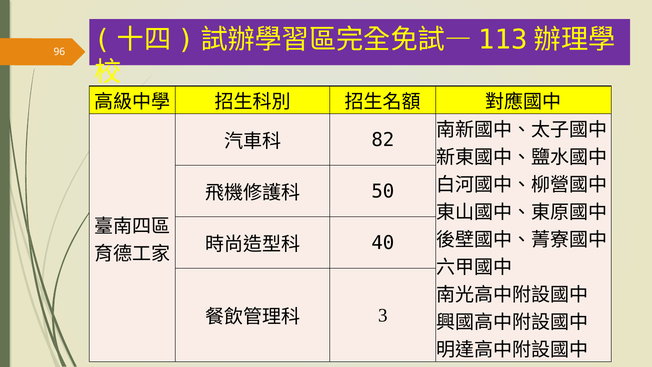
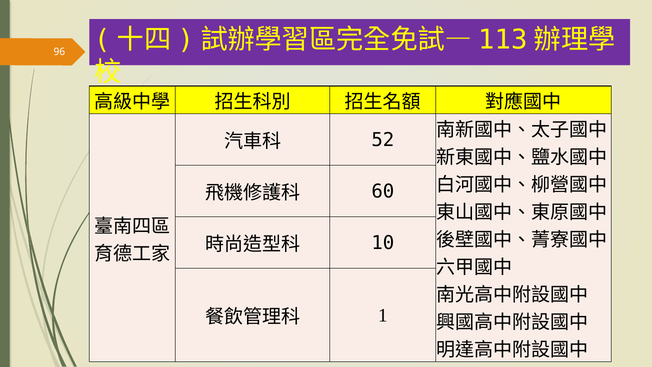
82: 82 -> 52 (383, 140)
50: 50 -> 60 (383, 191)
40: 40 -> 10 (383, 243)
3: 3 -> 1 (383, 315)
